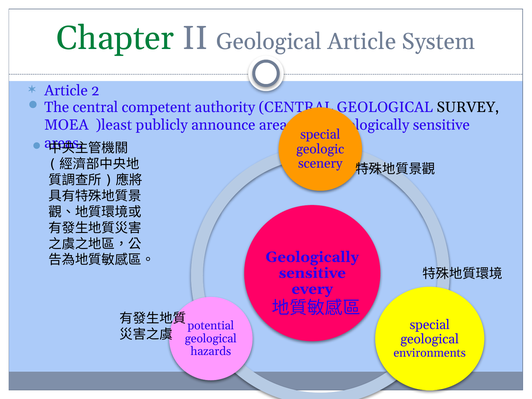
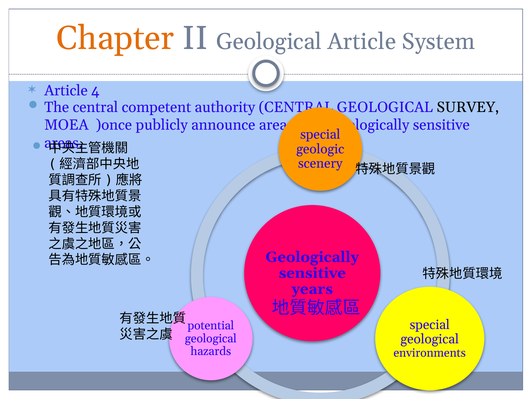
Chapter colour: green -> orange (115, 38)
2: 2 -> 4 (95, 91)
)least: )least -> )once (114, 125)
every: every -> years (312, 289)
